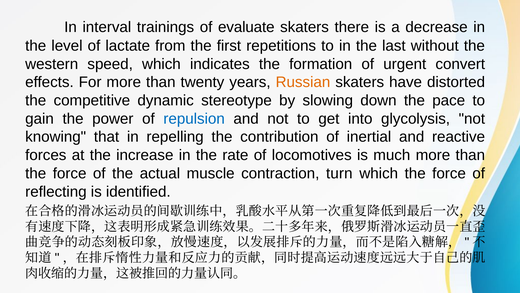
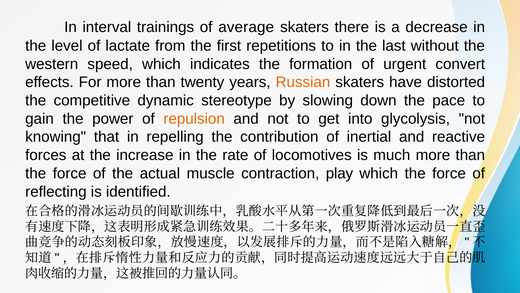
evaluate: evaluate -> average (246, 27)
repulsion colour: blue -> orange (194, 119)
turn: turn -> play (339, 173)
